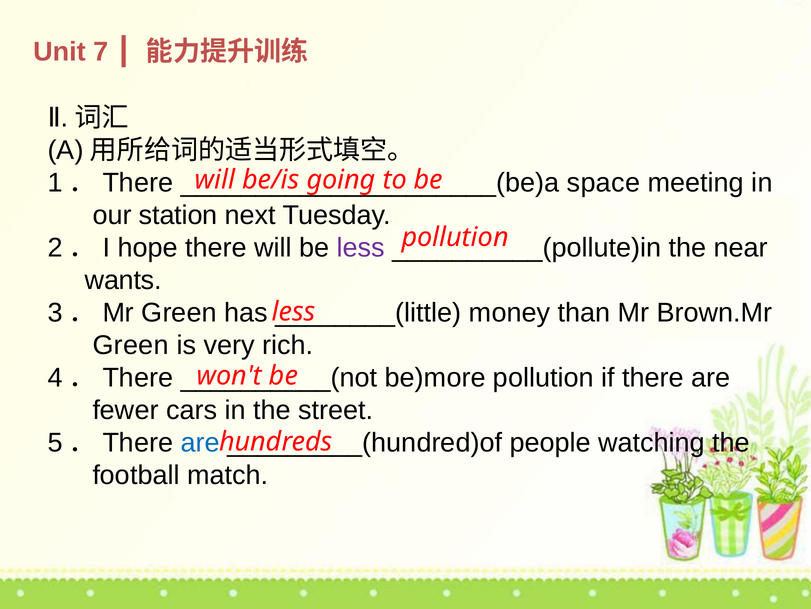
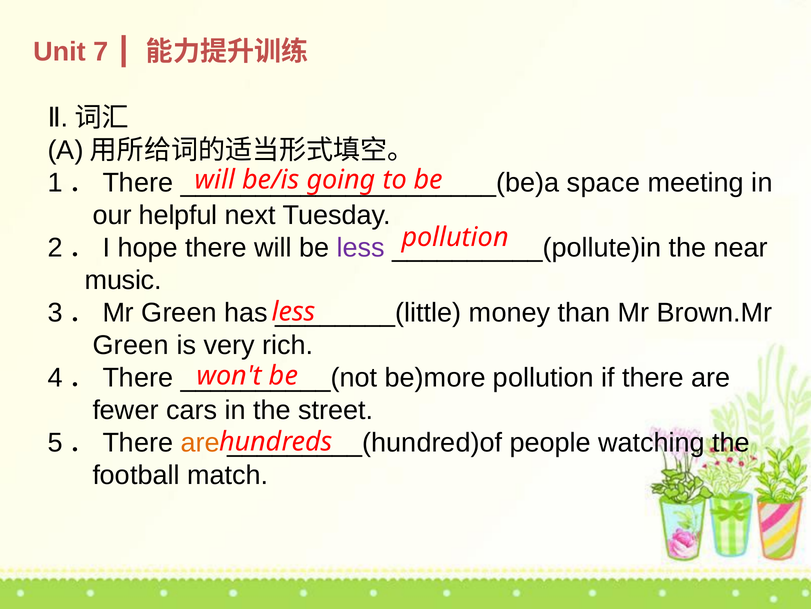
station: station -> helpful (178, 215)
wants: wants -> music (123, 280)
are colour: blue -> orange (200, 442)
